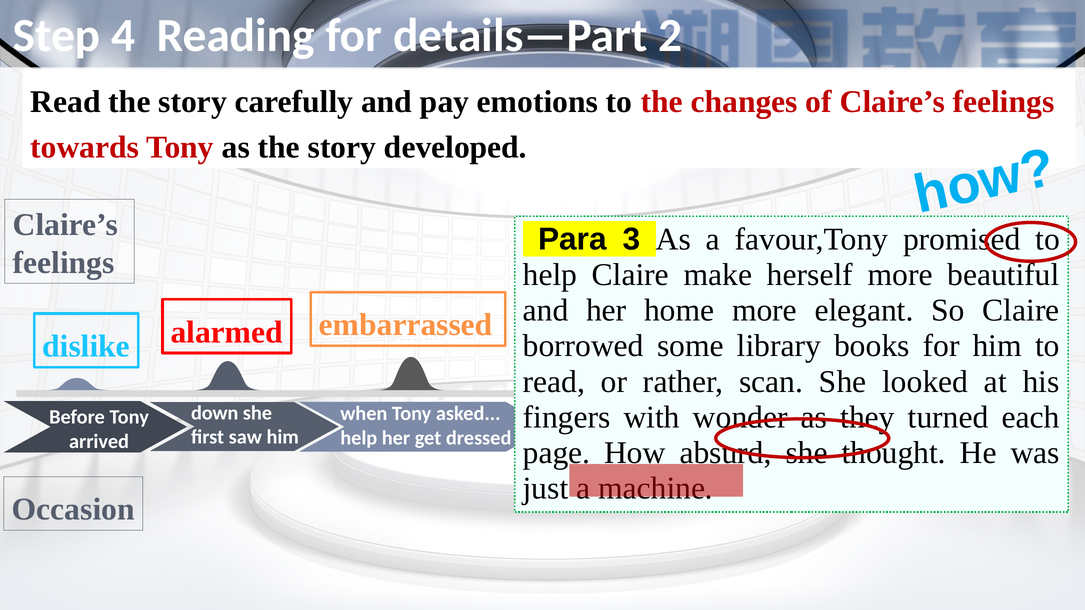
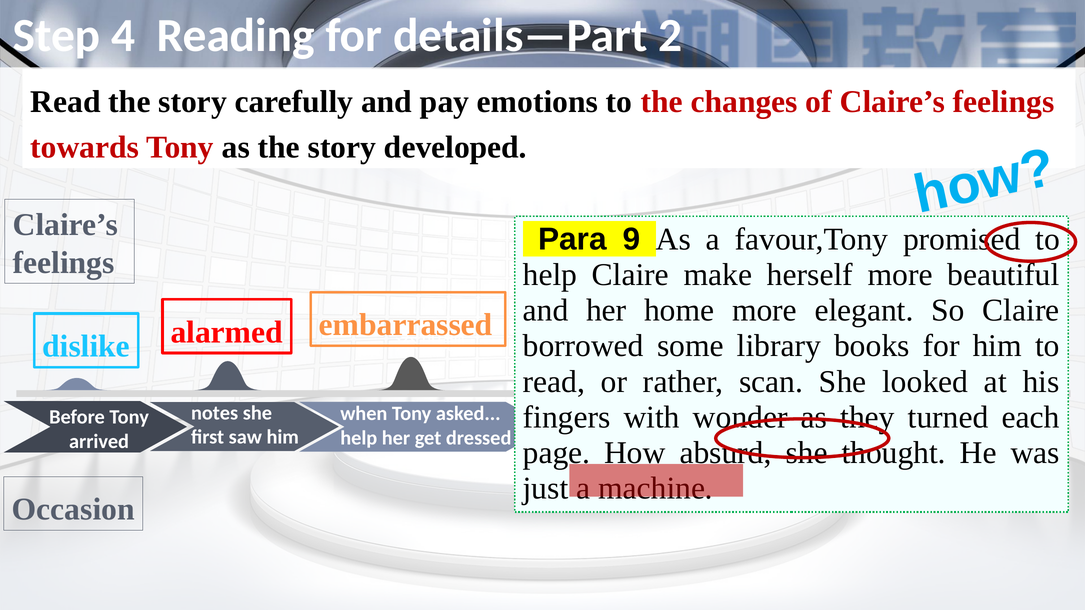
3: 3 -> 9 (631, 239)
down: down -> notes (215, 413)
